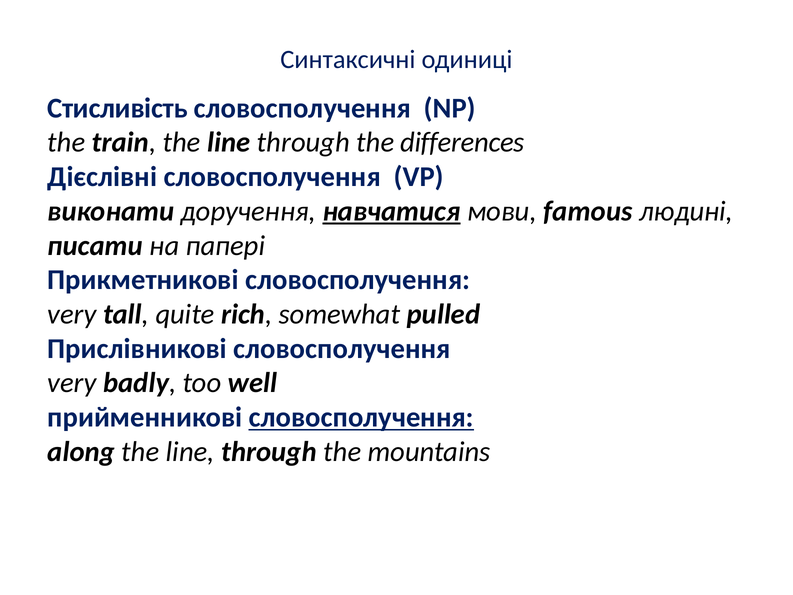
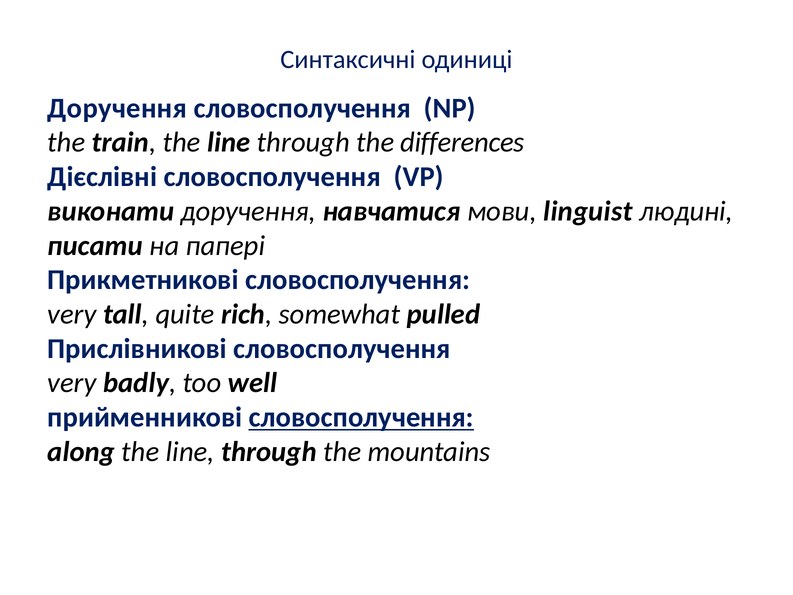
Стисливість: Стисливість -> Доручення (117, 108)
навчатися underline: present -> none (392, 211)
famous: famous -> linguist (588, 211)
